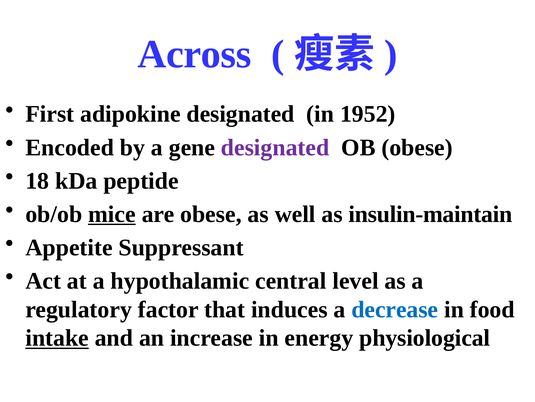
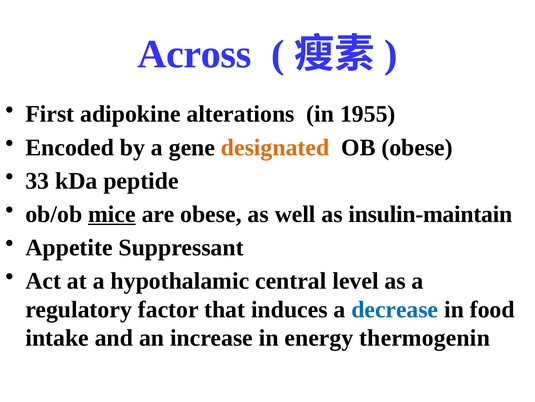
adipokine designated: designated -> alterations (240, 114)
1952: 1952 -> 1955 (368, 114)
designated colour: purple -> orange (275, 147)
18: 18 -> 33 (37, 180)
intake underline: present -> none (57, 337)
physiological: physiological -> thermogenin (425, 337)
